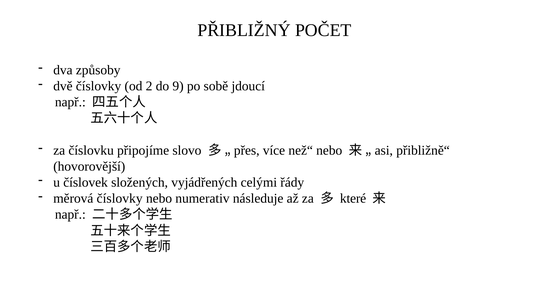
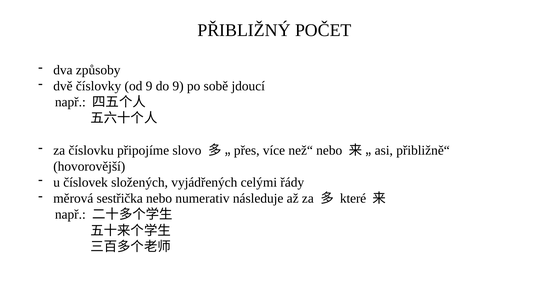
od 2: 2 -> 9 (149, 86)
měrová číslovky: číslovky -> sestřička (120, 198)
